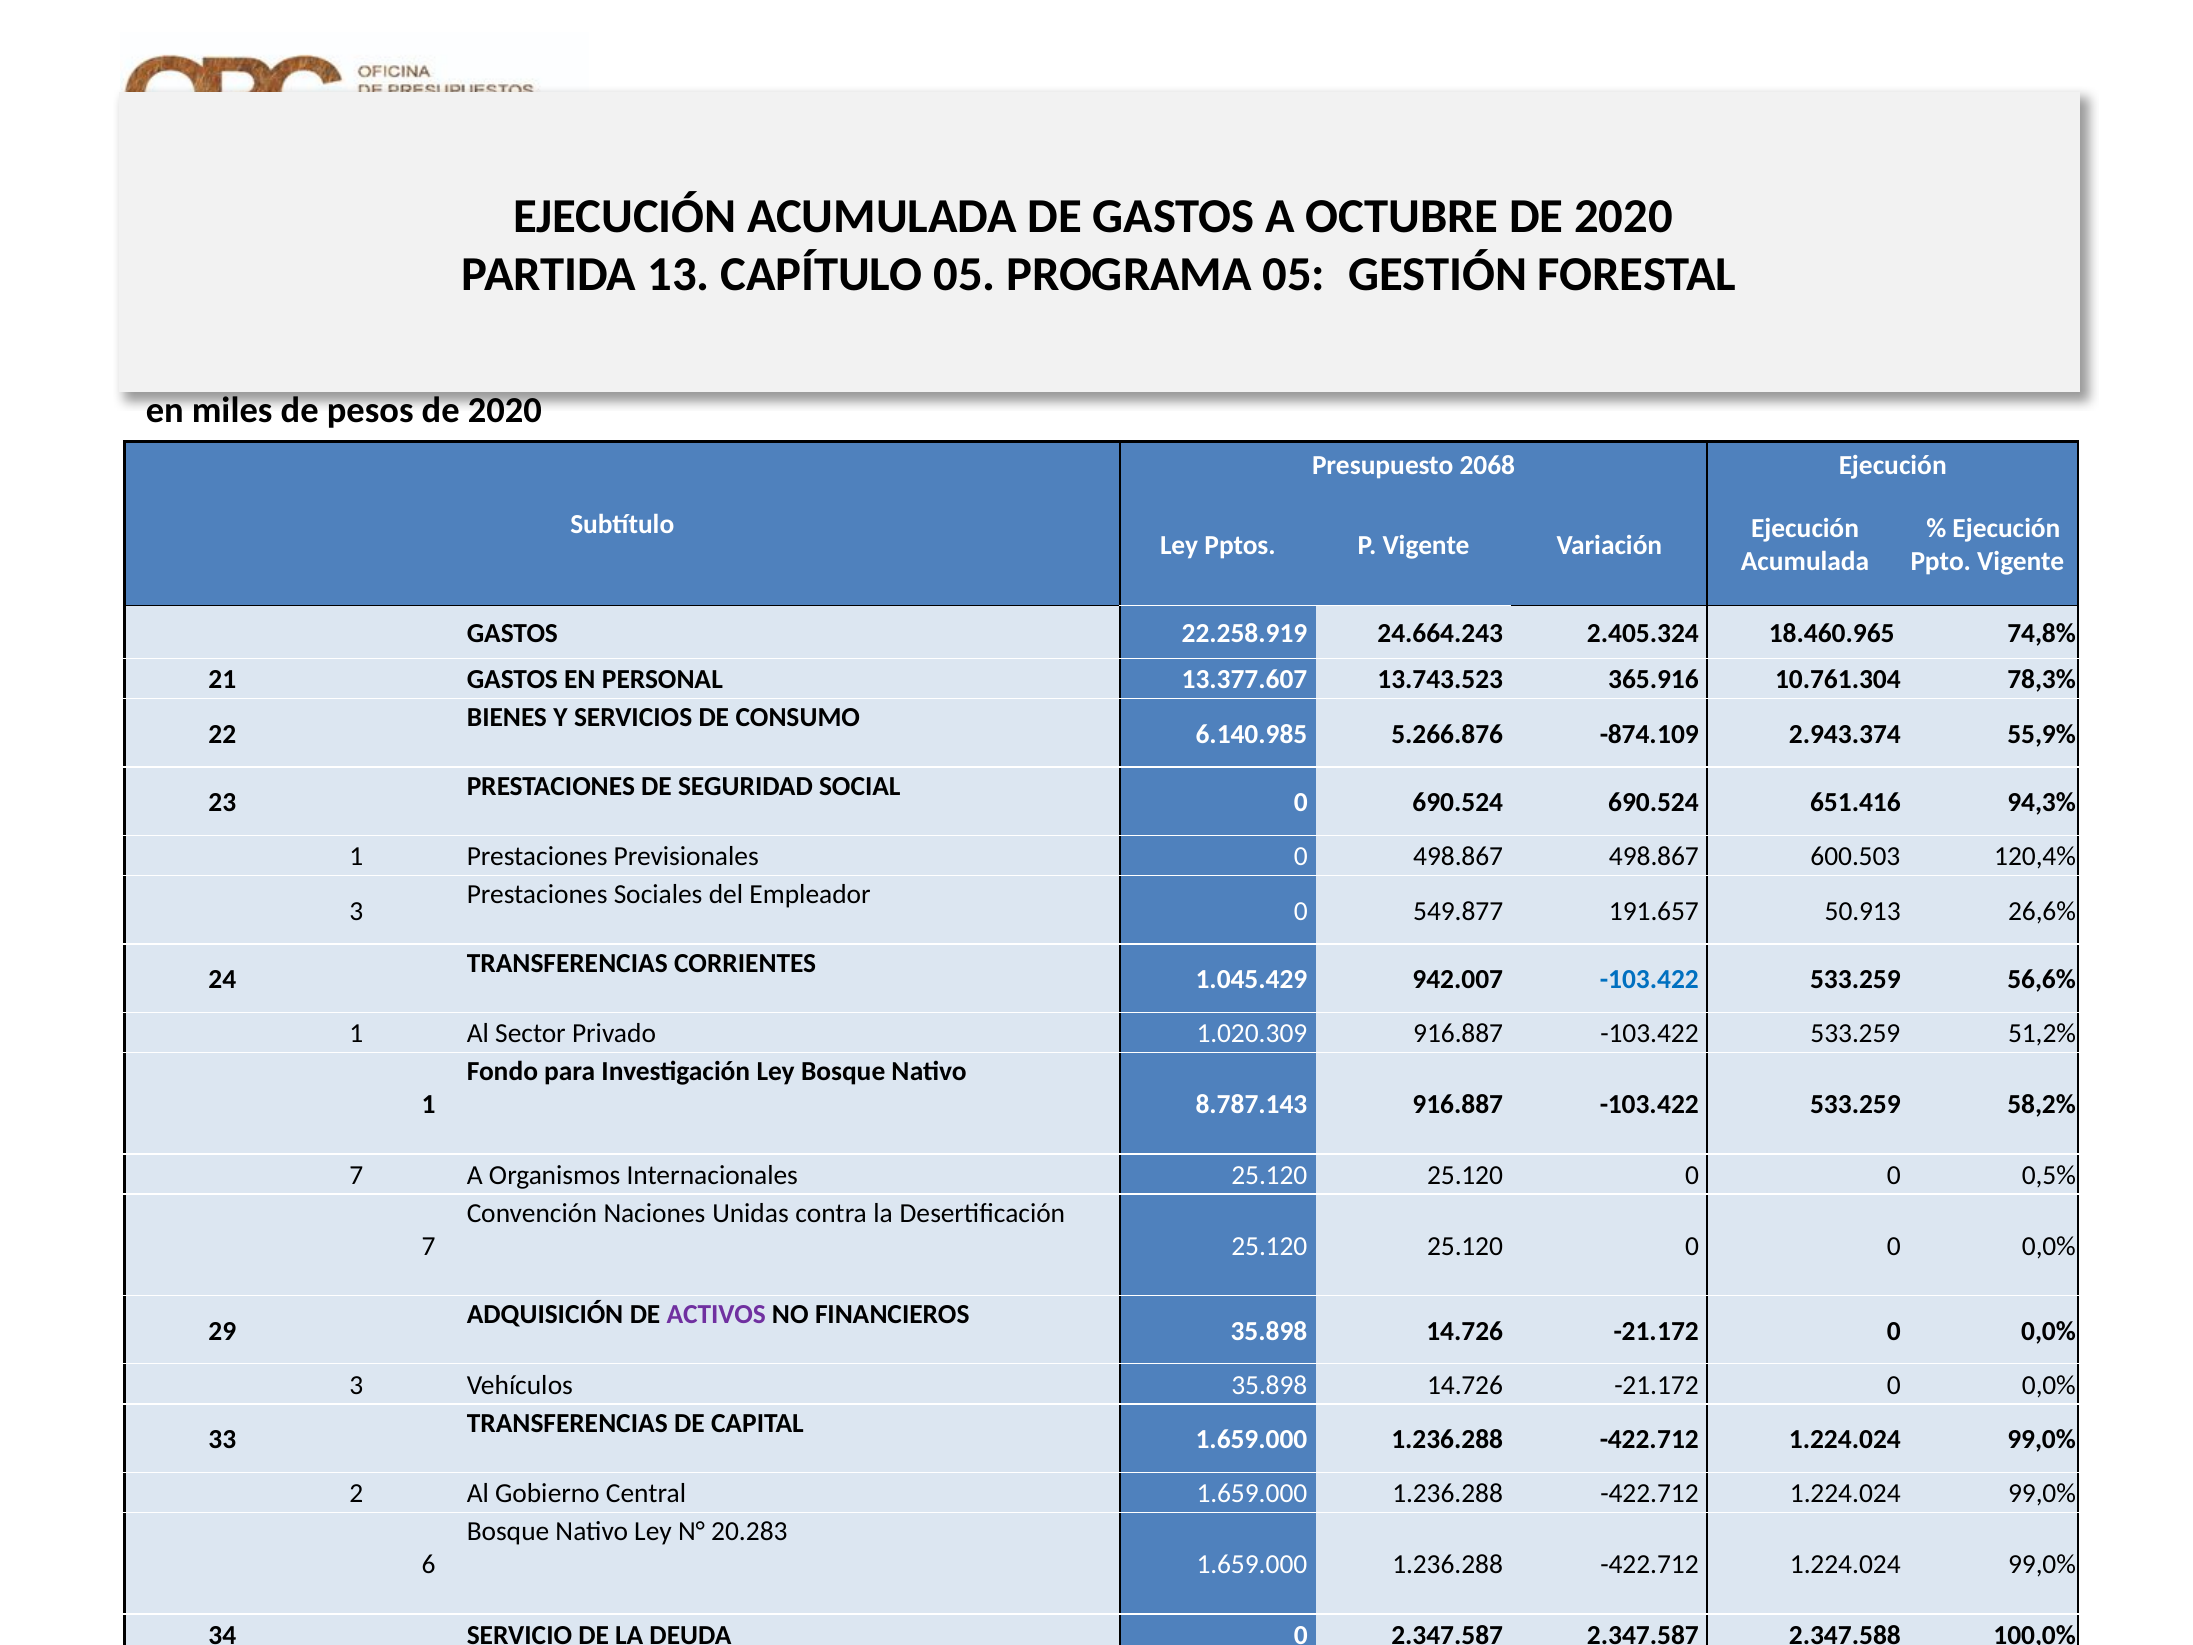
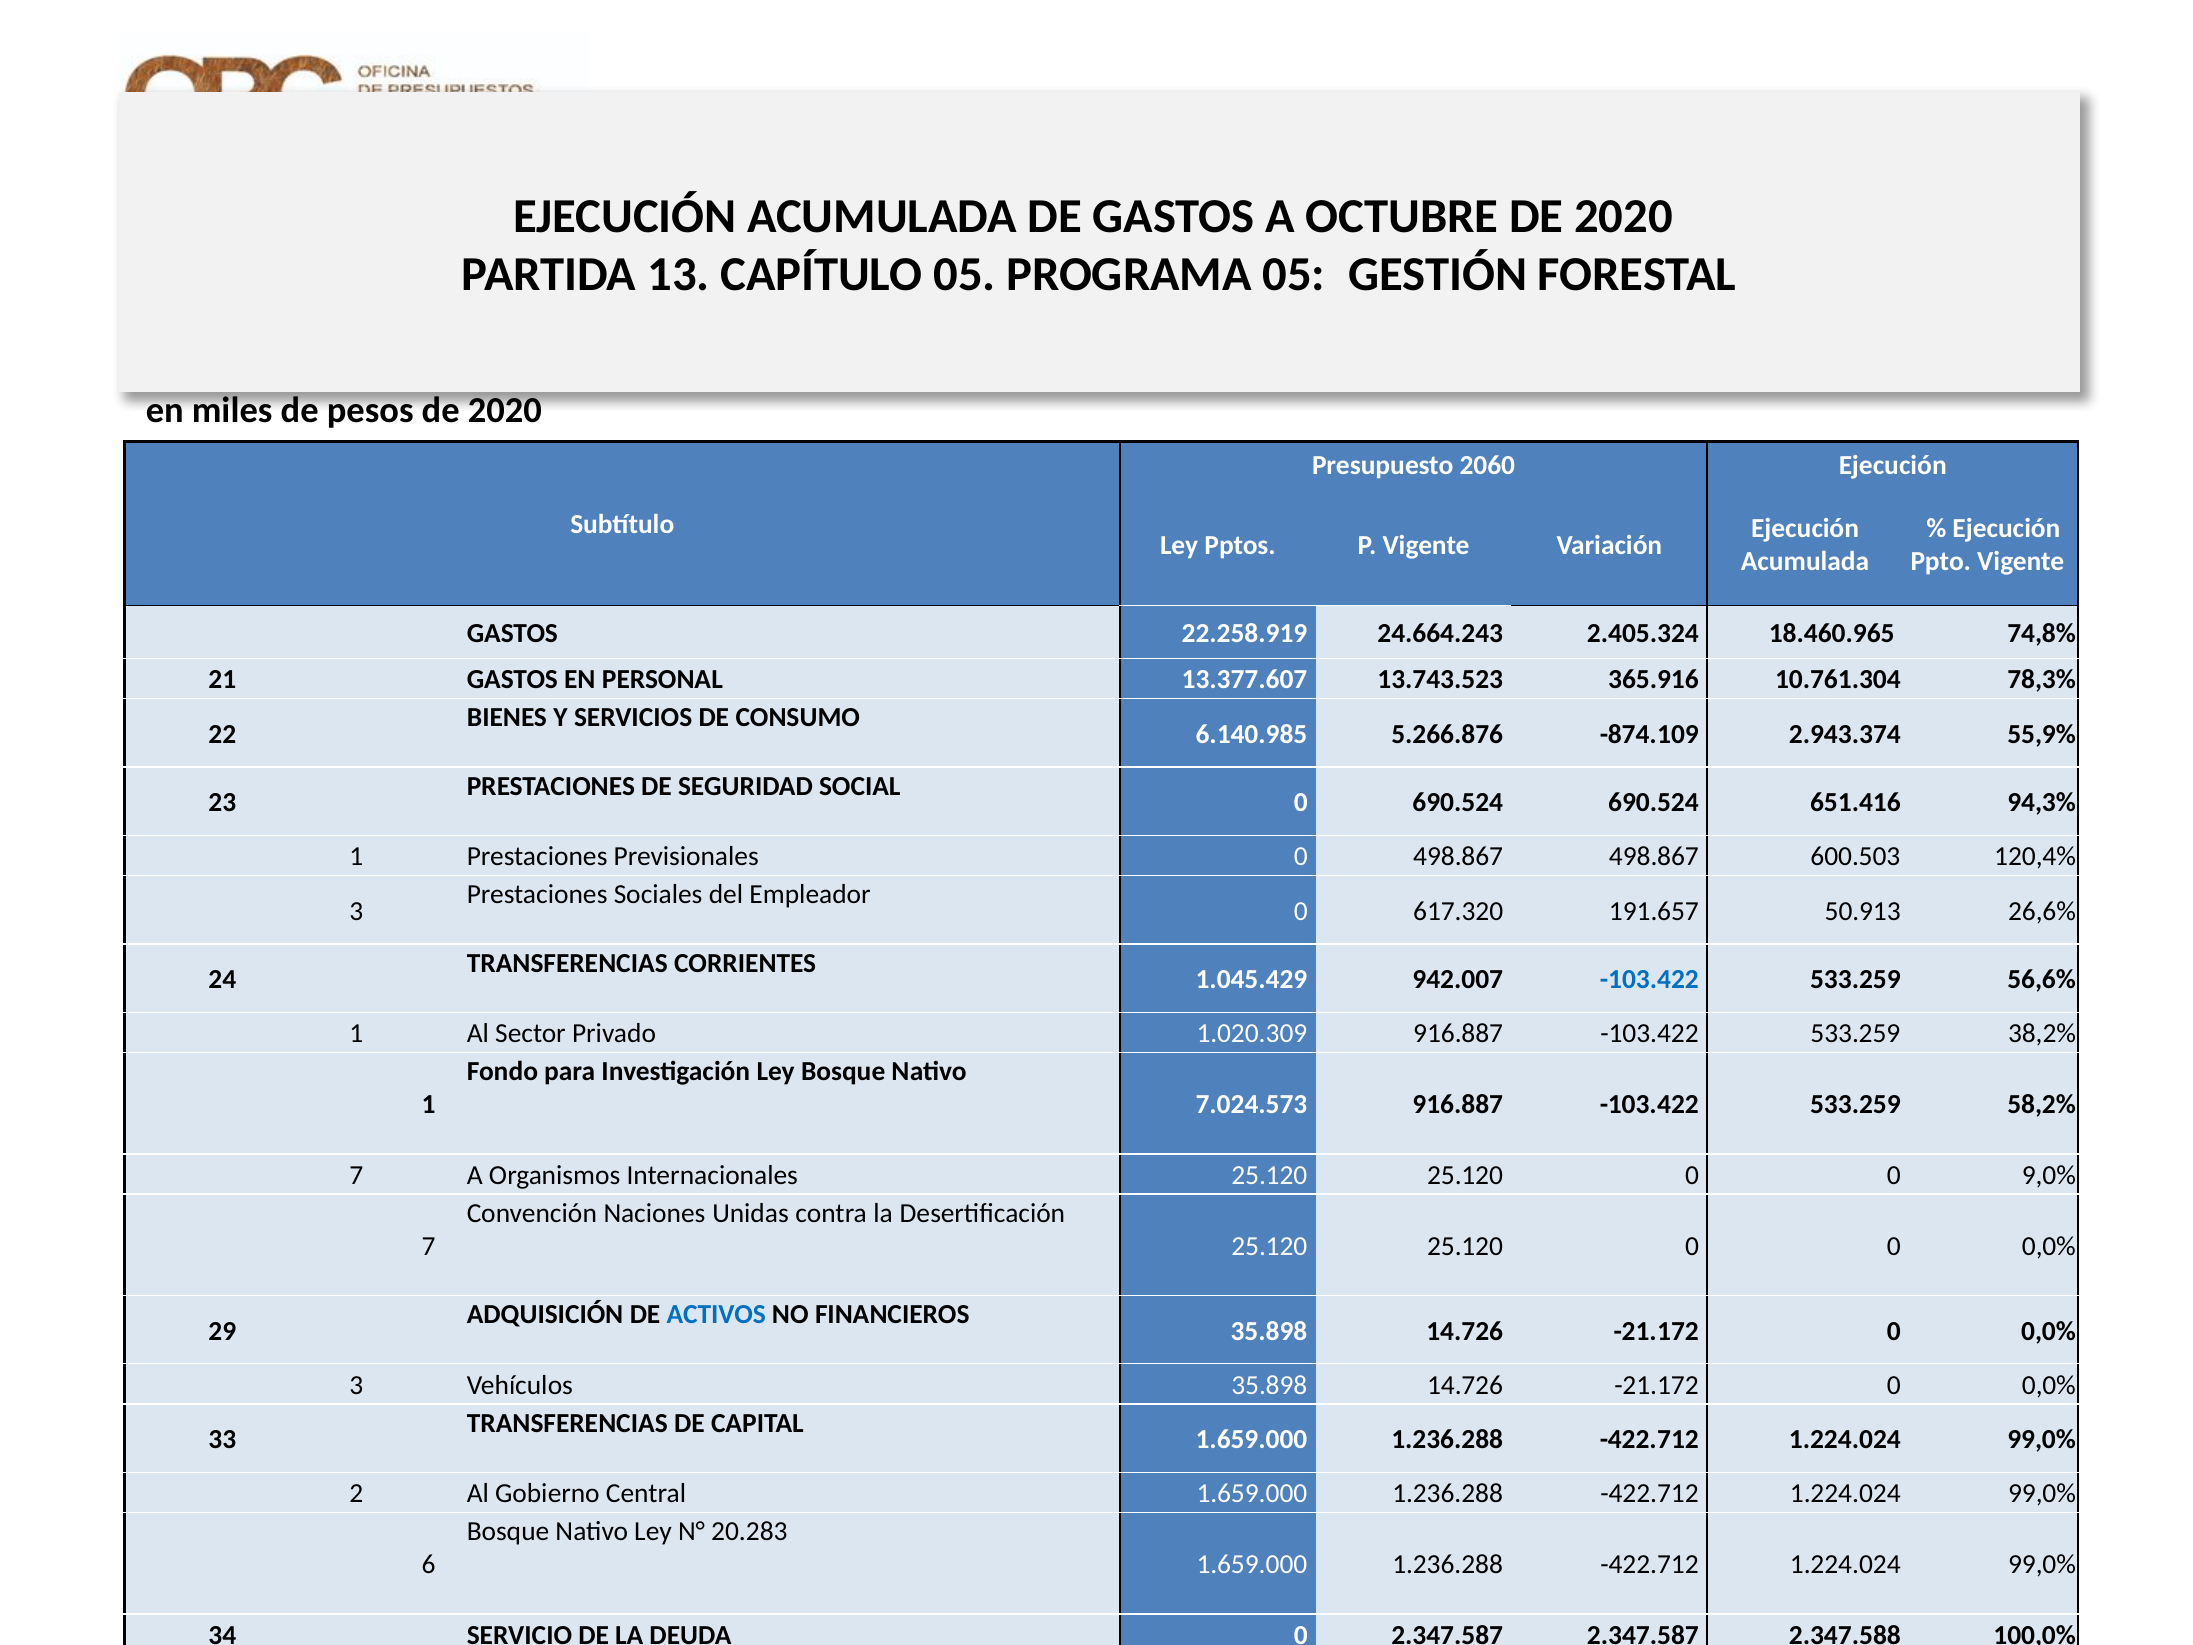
2068: 2068 -> 2060 (1487, 465)
549.877: 549.877 -> 617.320 (1458, 911)
51,2%: 51,2% -> 38,2% (2042, 1034)
8.787.143: 8.787.143 -> 7.024.573 (1251, 1104)
0,5%: 0,5% -> 9,0% (2049, 1175)
ACTIVOS colour: purple -> blue (716, 1314)
